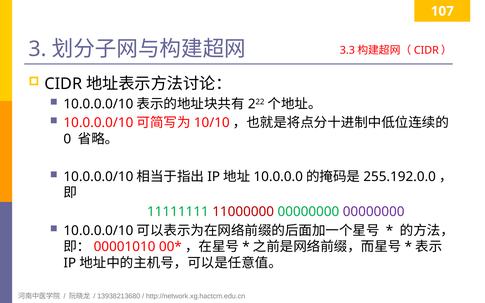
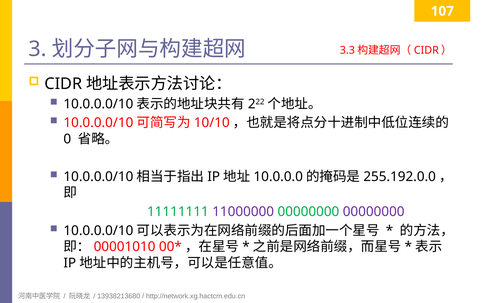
11000000 colour: red -> purple (243, 212)
